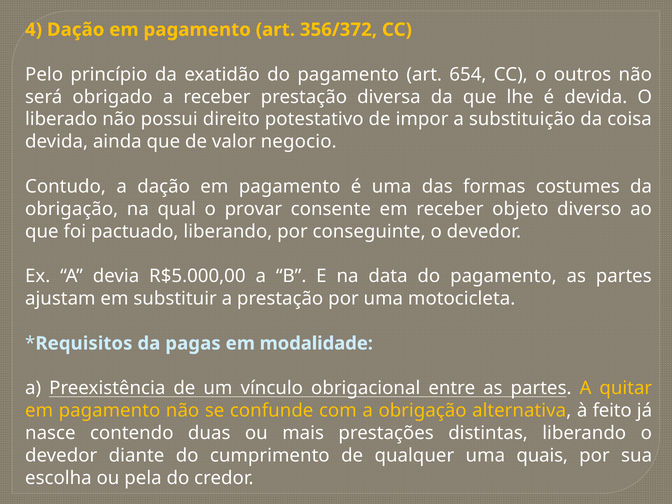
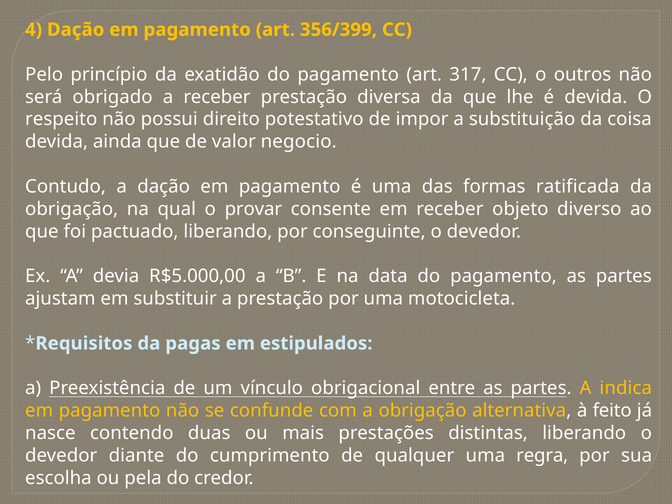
356/372: 356/372 -> 356/399 (338, 30)
654: 654 -> 317 (468, 75)
liberado: liberado -> respeito (61, 119)
costumes: costumes -> ratificada (578, 187)
modalidade: modalidade -> estipulados (316, 343)
quitar: quitar -> indica (626, 388)
quais: quais -> regra (542, 455)
